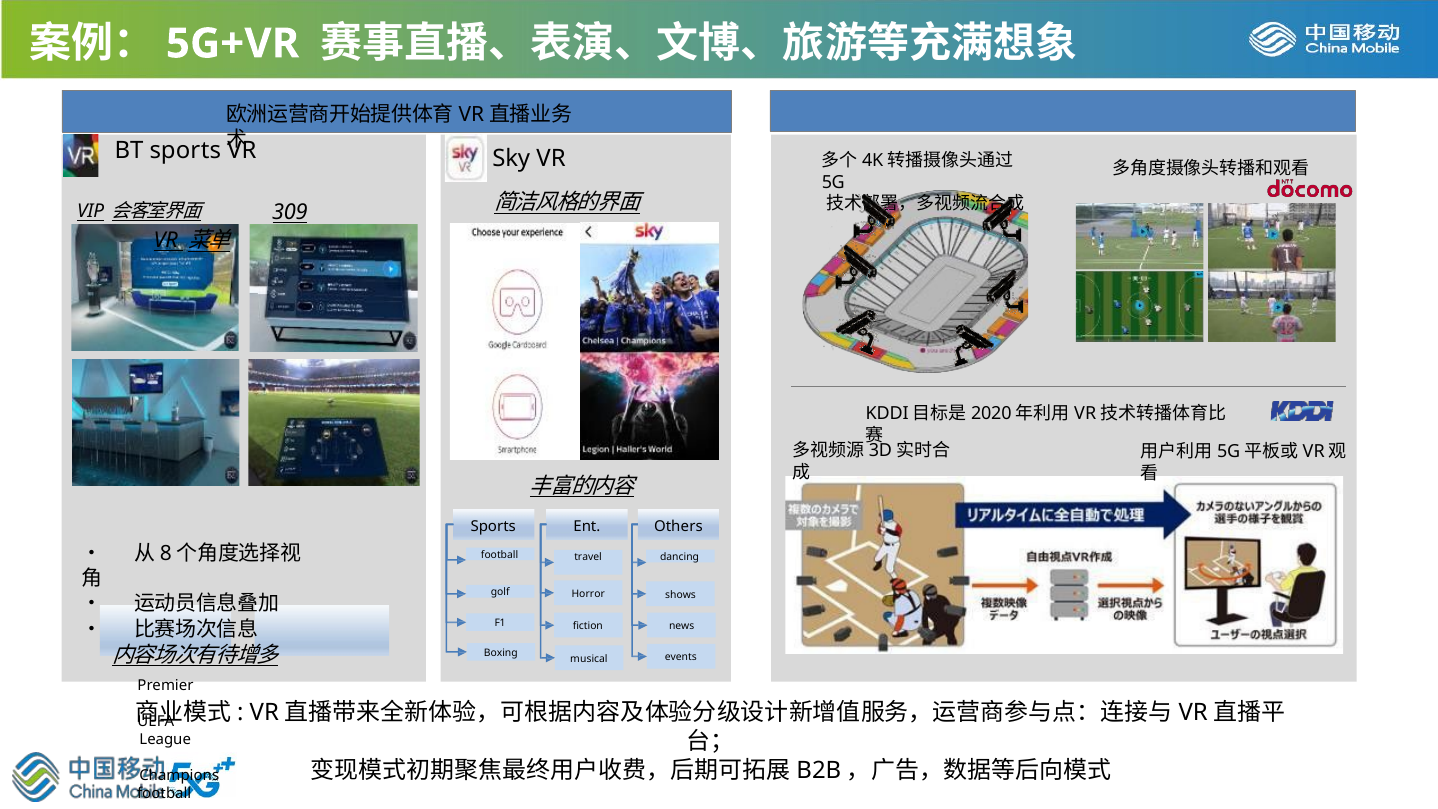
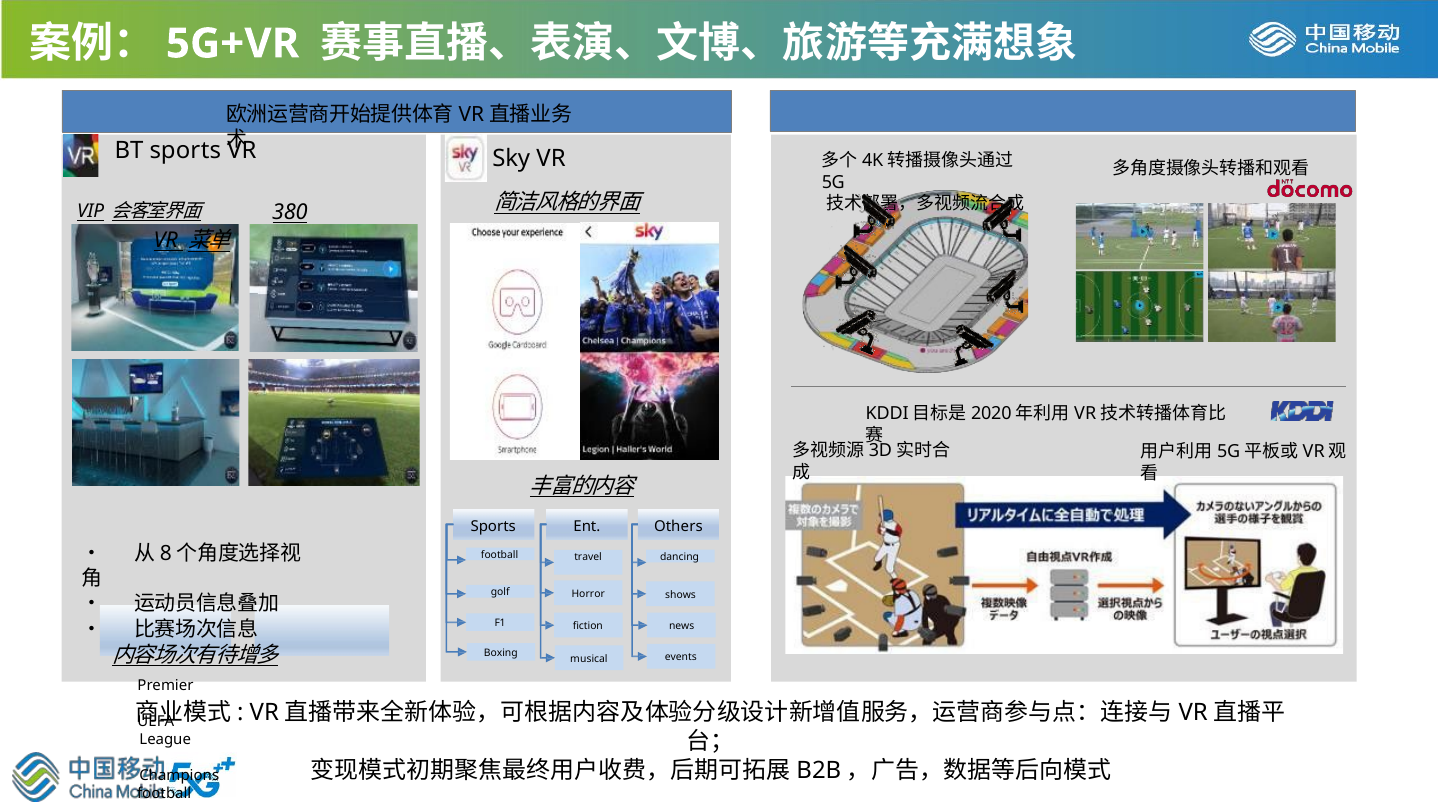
309: 309 -> 380 (290, 212)
